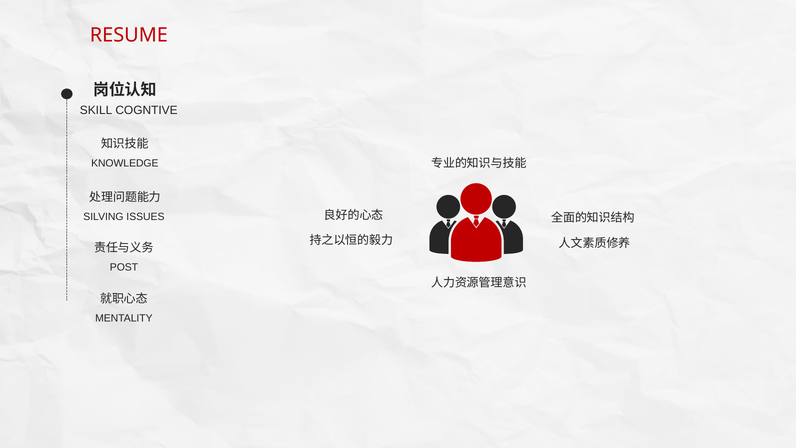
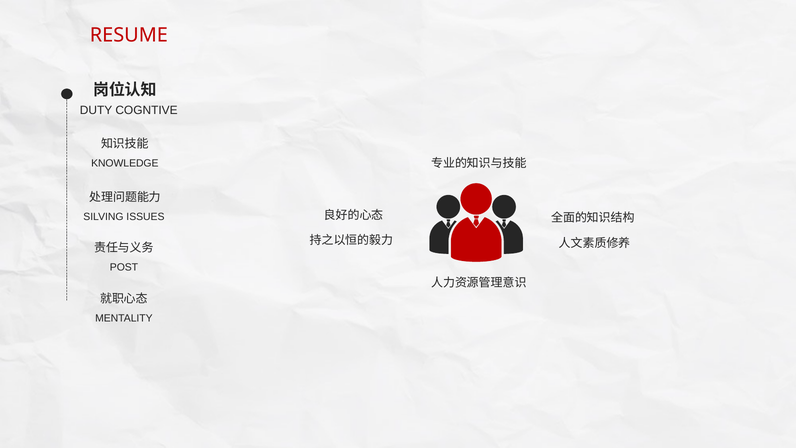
SKILL: SKILL -> DUTY (96, 110)
